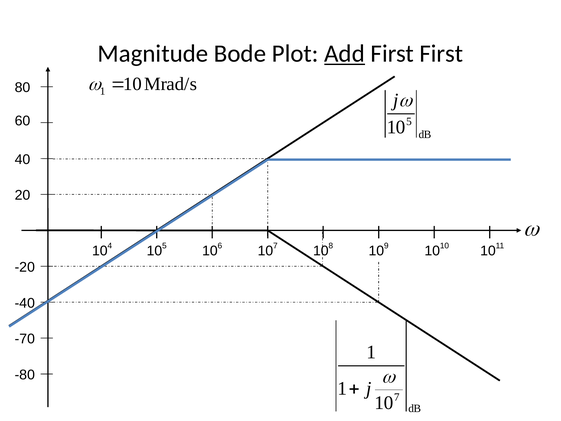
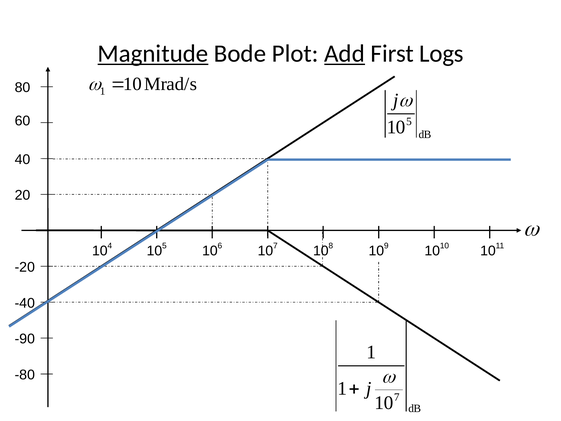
Magnitude underline: none -> present (153, 54)
First First: First -> Logs (441, 54)
-70: -70 -> -90 (25, 339)
